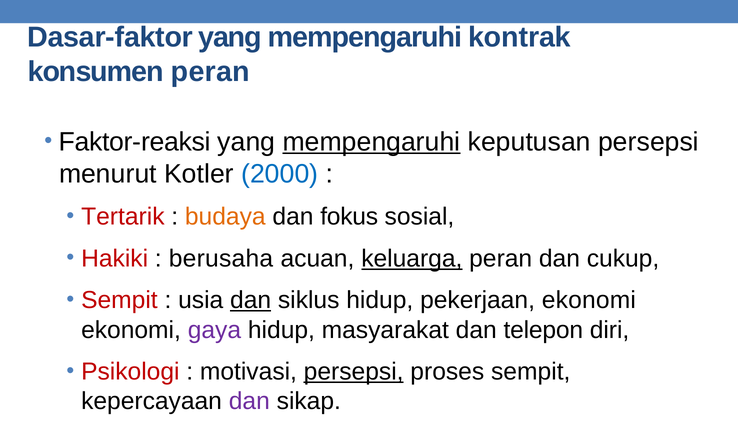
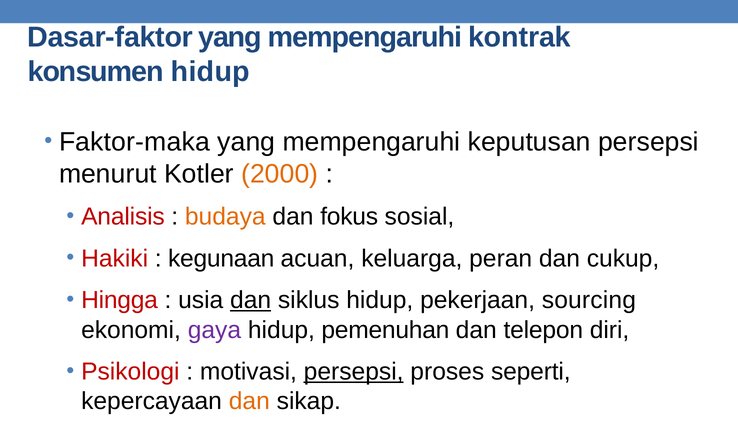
konsumen peran: peran -> hidup (210, 72)
Faktor-reaksi: Faktor-reaksi -> Faktor-maka (134, 142)
mempengaruhi underline: present -> none (372, 142)
2000 colour: blue -> orange (280, 174)
Tertarik: Tertarik -> Analisis (123, 217)
berusaha: berusaha -> kegunaan (221, 258)
keluarga underline: present -> none (412, 258)
Sempit: Sempit -> Hingga (120, 300)
pekerjaan ekonomi: ekonomi -> sourcing (589, 300)
masyarakat: masyarakat -> pemenuhan (385, 330)
proses sempit: sempit -> seperti (531, 372)
dan colour: purple -> orange (249, 401)
